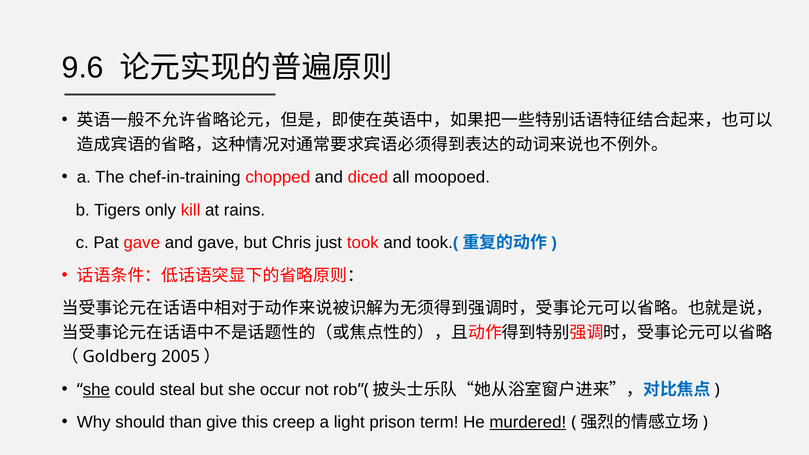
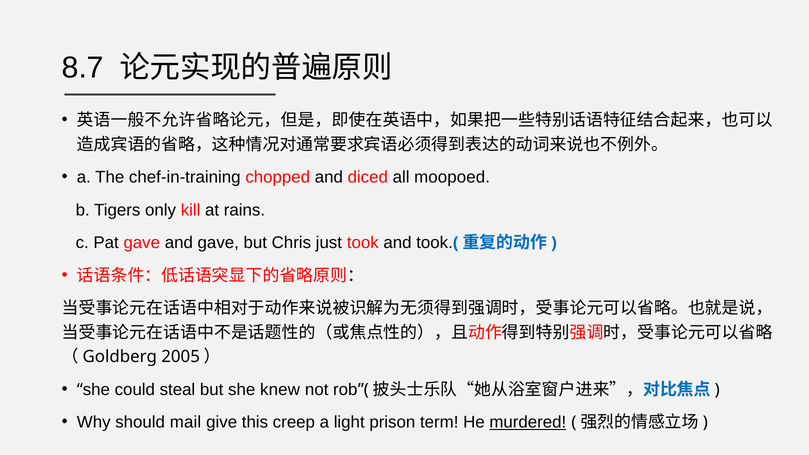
9.6: 9.6 -> 8.7 (83, 68)
she underline: present -> none (96, 390)
occur: occur -> knew (280, 390)
than: than -> mail (185, 422)
